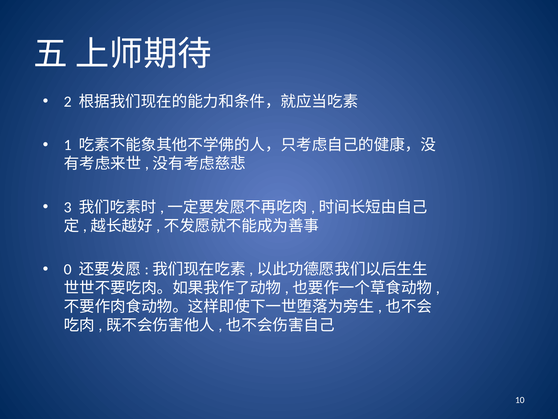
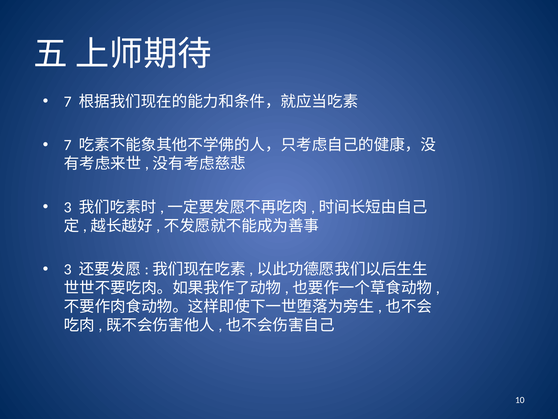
2: 2 -> 7 (68, 102)
1: 1 -> 7 (68, 145)
0: 0 -> 3 (68, 269)
